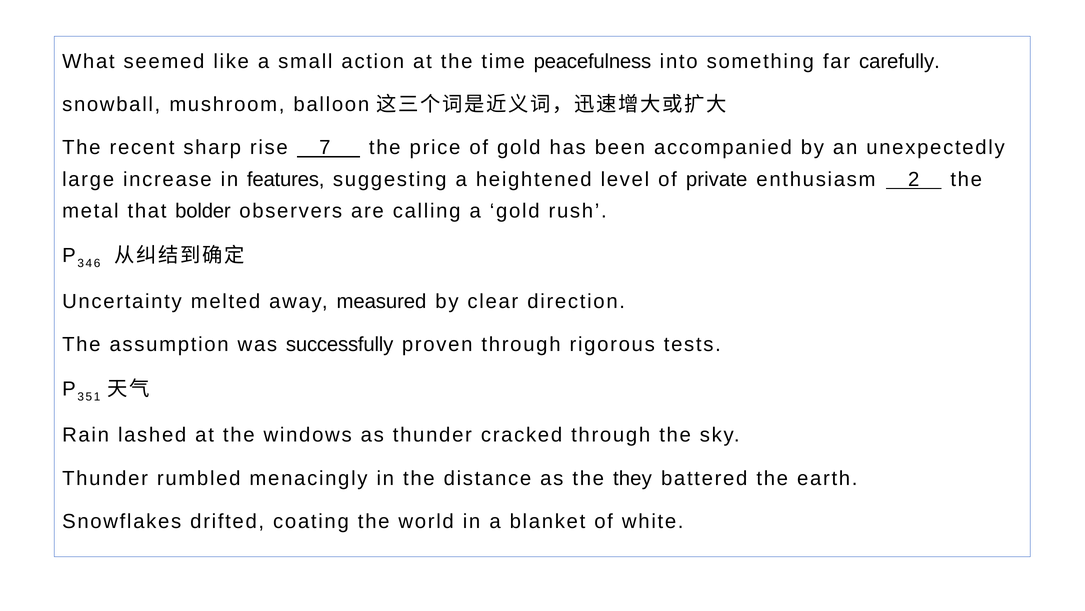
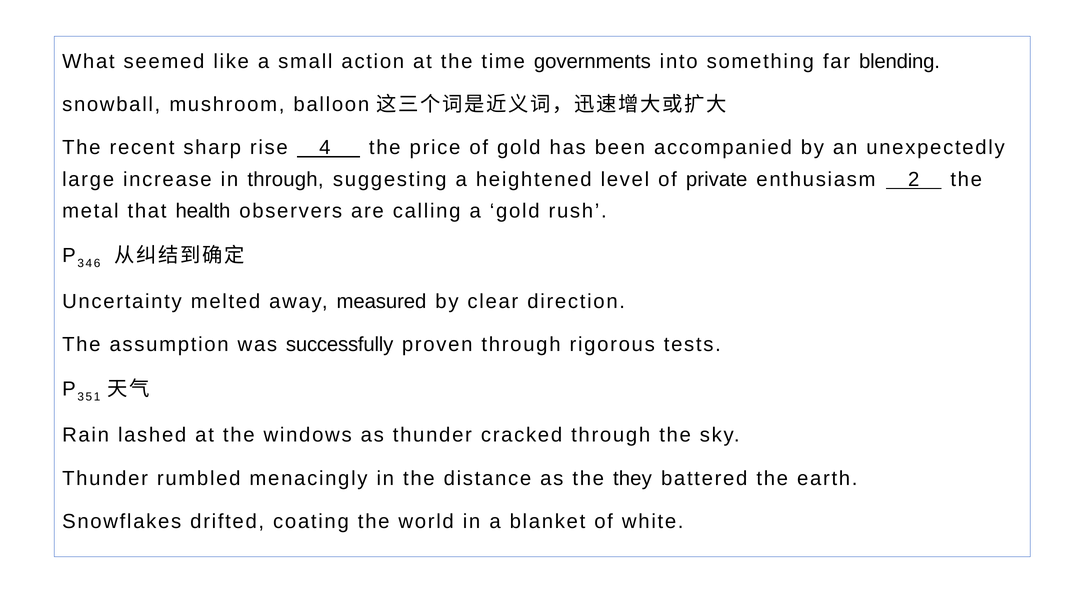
peacefulness: peacefulness -> governments (592, 61)
carefully: carefully -> blending (899, 61)
7: 7 -> 4 (325, 148)
in features: features -> through (286, 179)
bolder: bolder -> health (203, 211)
